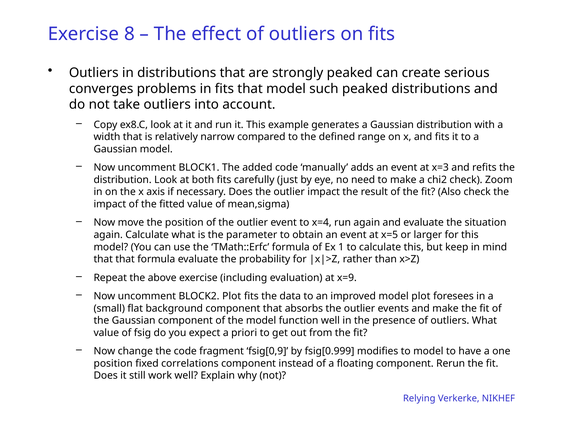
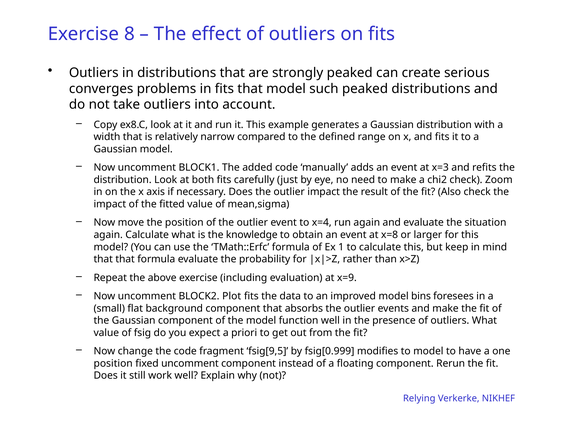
parameter: parameter -> knowledge (252, 235)
x=5: x=5 -> x=8 (390, 235)
model plot: plot -> bins (421, 296)
fsig[0,9: fsig[0,9 -> fsig[9,5 (267, 351)
fixed correlations: correlations -> uncomment (190, 364)
